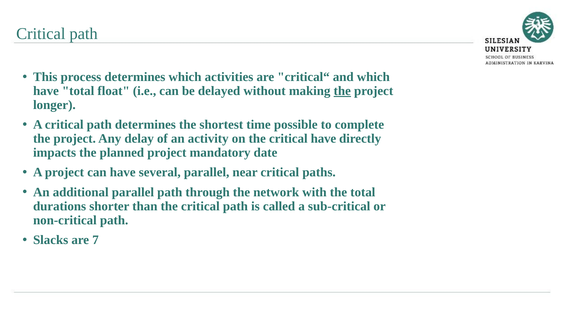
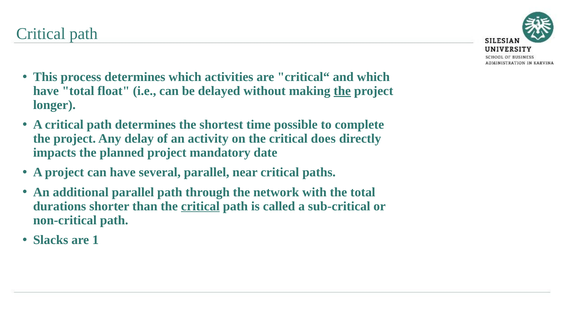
critical have: have -> does (323, 139)
critical underline: none -> present (200, 206)
7: 7 -> 1 (95, 240)
